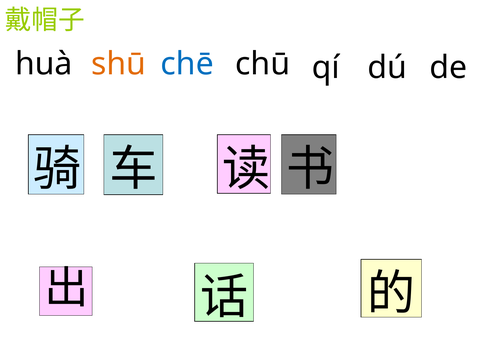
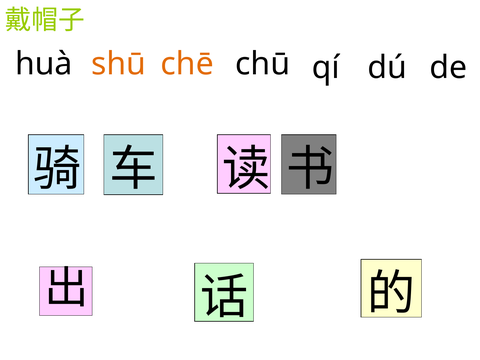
chē colour: blue -> orange (187, 64)
